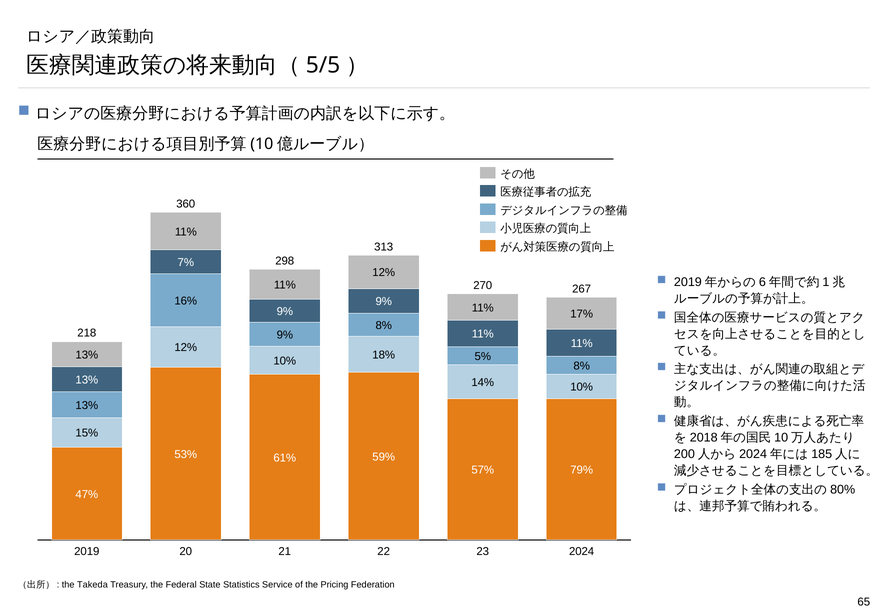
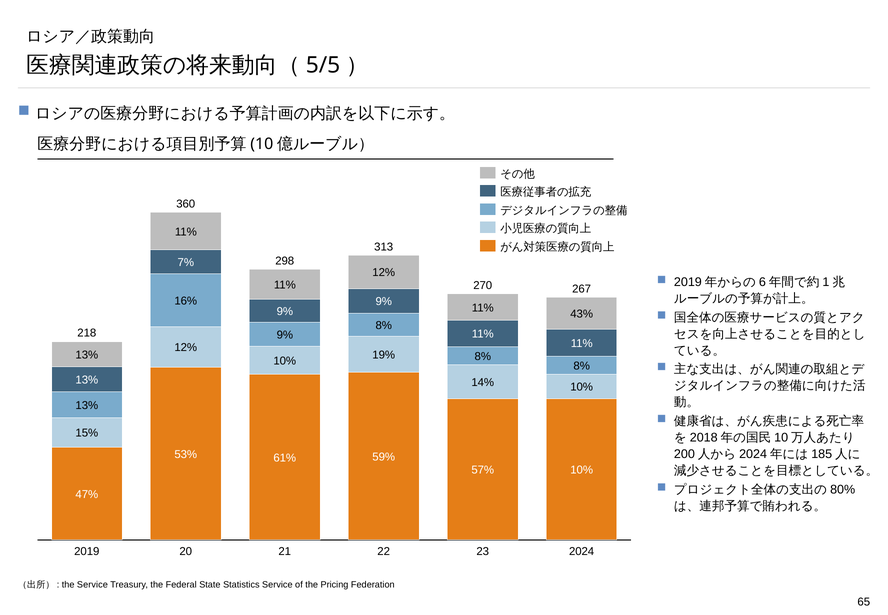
17%: 17% -> 43% (582, 314)
18%: 18% -> 19% (384, 355)
5%: 5% -> 8% (483, 356)
79%: 79% -> 10% (582, 470)
the Takeda: Takeda -> Service (92, 585)
